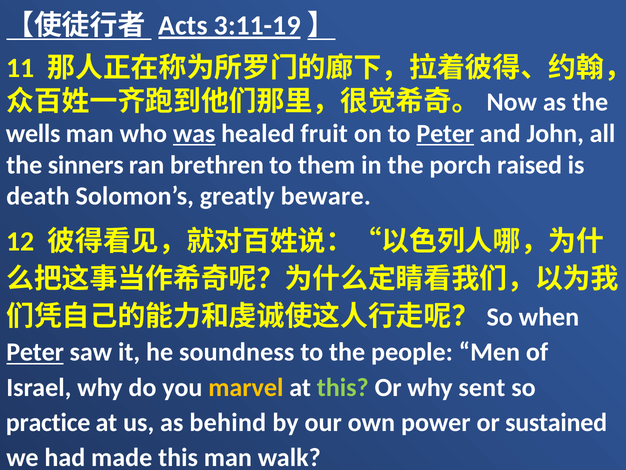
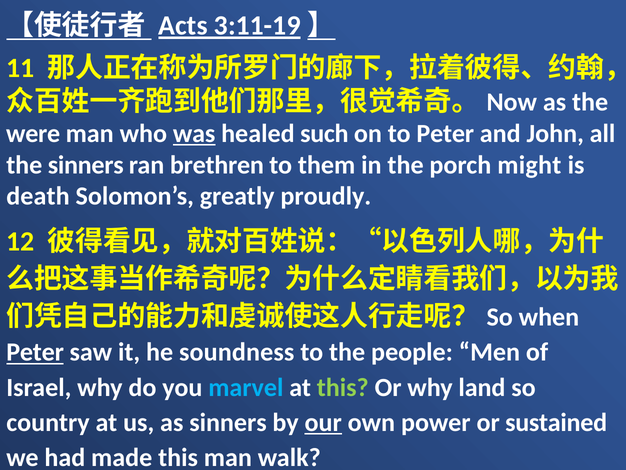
wells: wells -> were (33, 133)
fruit: fruit -> such (324, 133)
Peter underline: present -> none (445, 133)
raised: raised -> might (529, 165)
beware: beware -> proudly (326, 196)
marvel colour: yellow -> light blue (246, 387)
sent: sent -> land (482, 387)
practice: practice -> country (48, 422)
as behind: behind -> sinners (228, 422)
our underline: none -> present (323, 422)
